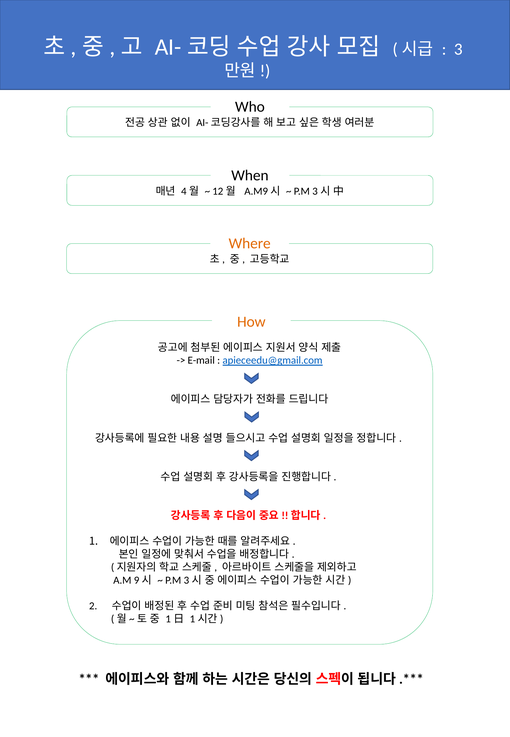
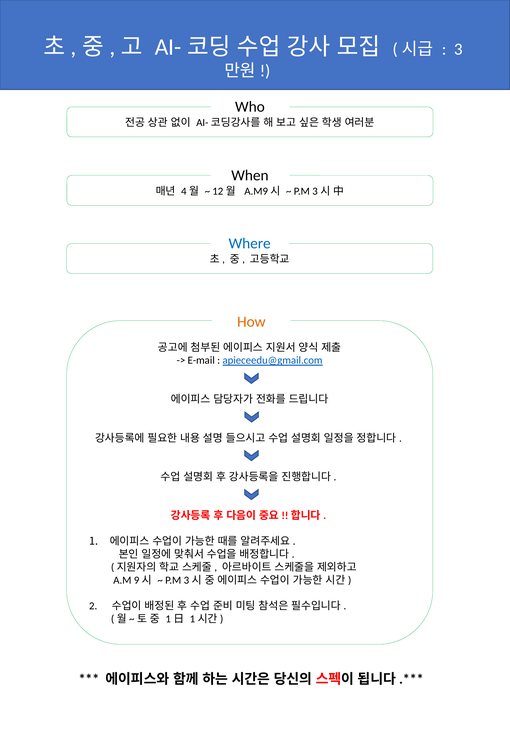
Where colour: orange -> blue (250, 243)
